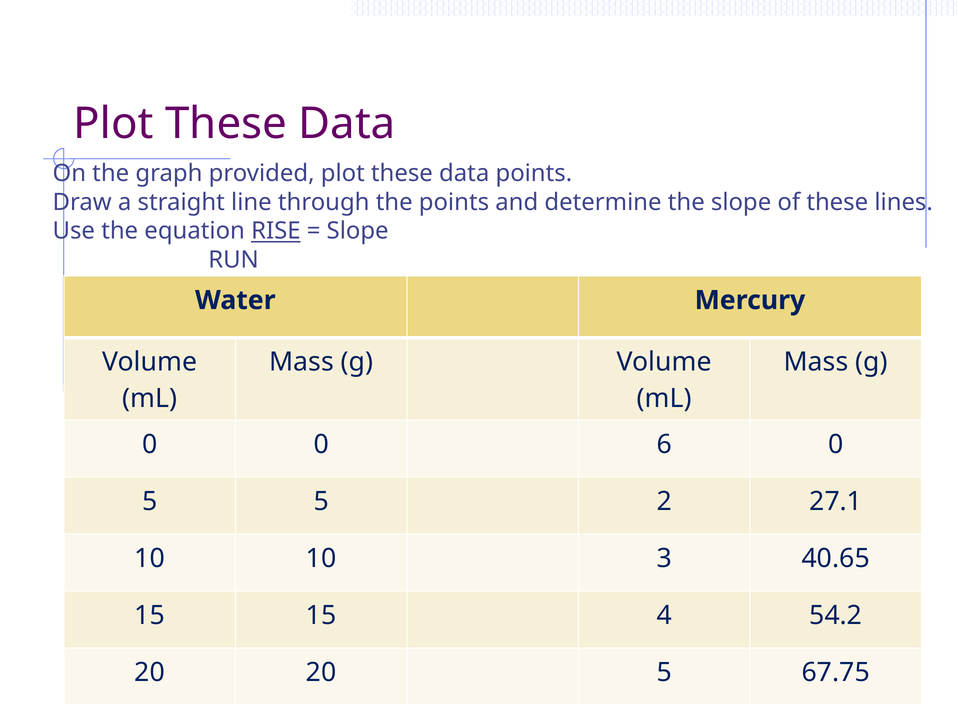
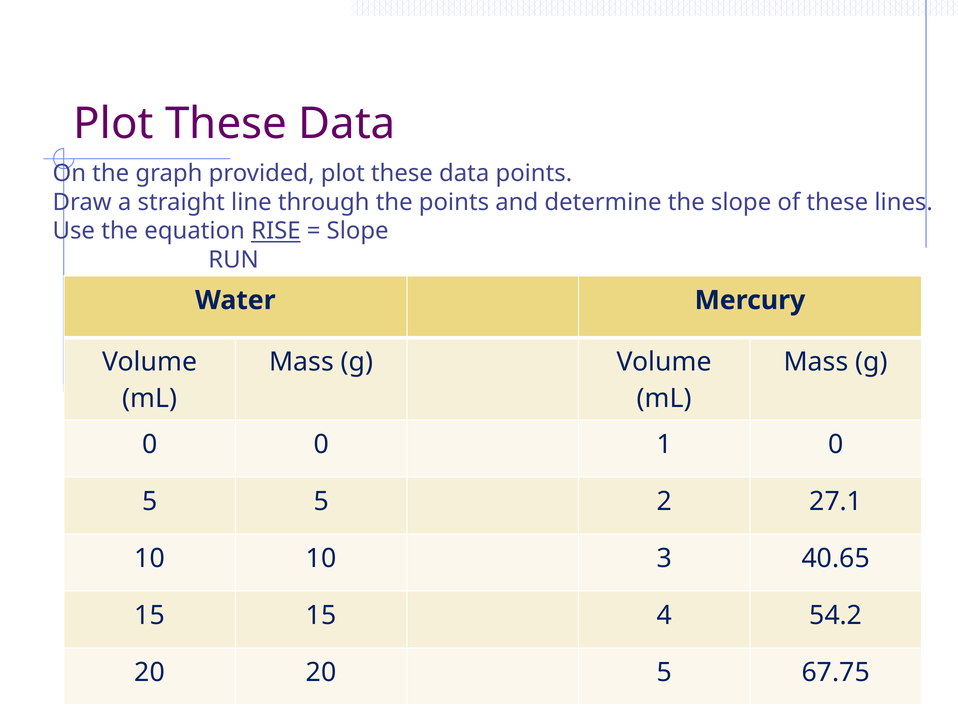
6: 6 -> 1 (664, 444)
